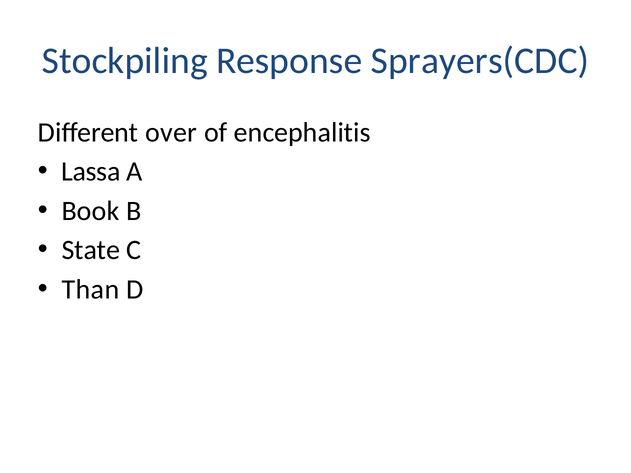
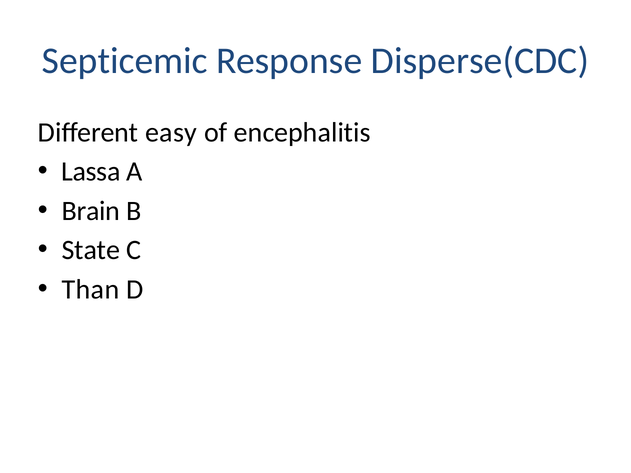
Stockpiling: Stockpiling -> Septicemic (125, 61)
Sprayers(CDC: Sprayers(CDC -> Disperse(CDC (480, 61)
over: over -> easy (171, 132)
Book: Book -> Brain (91, 211)
